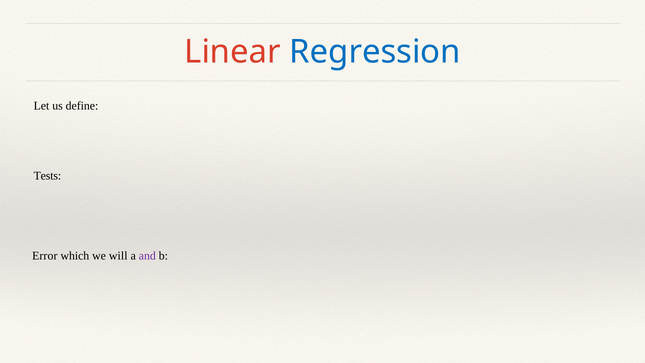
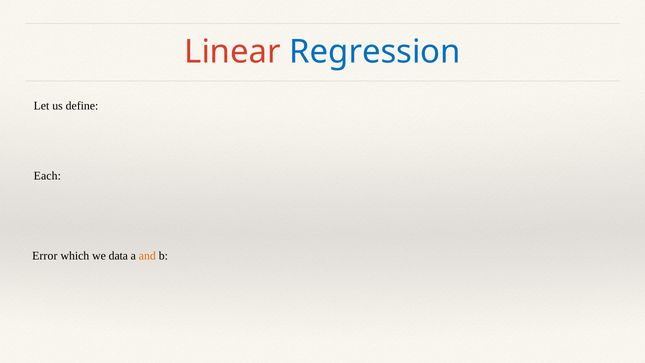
Tests: Tests -> Each (47, 176)
will: will -> data (118, 256)
and colour: purple -> orange (147, 256)
